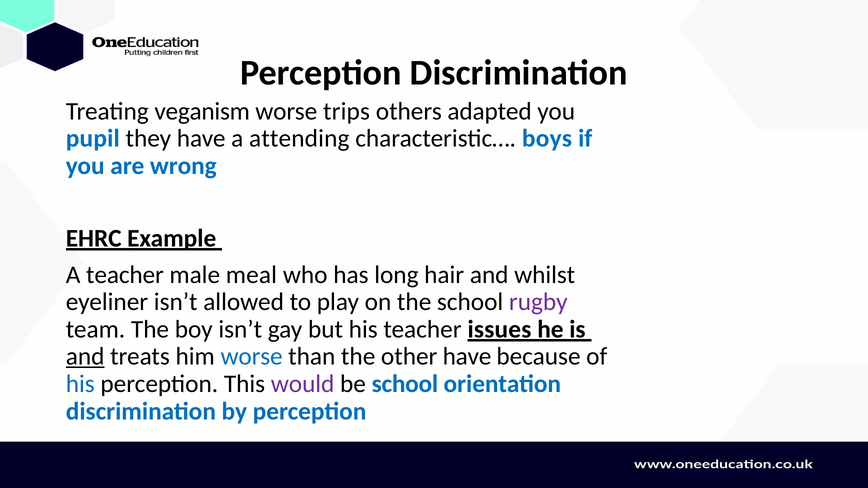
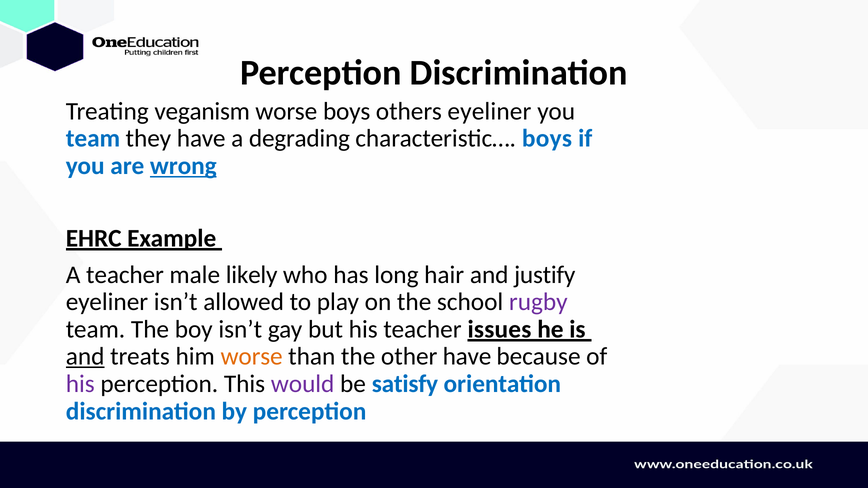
worse trips: trips -> boys (347, 111)
others adapted: adapted -> eyeliner (489, 111)
pupil: pupil -> team (93, 139)
attending: attending -> degrading (299, 139)
wrong underline: none -> present (183, 166)
meal: meal -> likely (252, 275)
whilst: whilst -> justify (545, 275)
worse colour: blue -> orange (252, 357)
his colour: blue -> purple (80, 384)
be school: school -> satisfy (405, 384)
